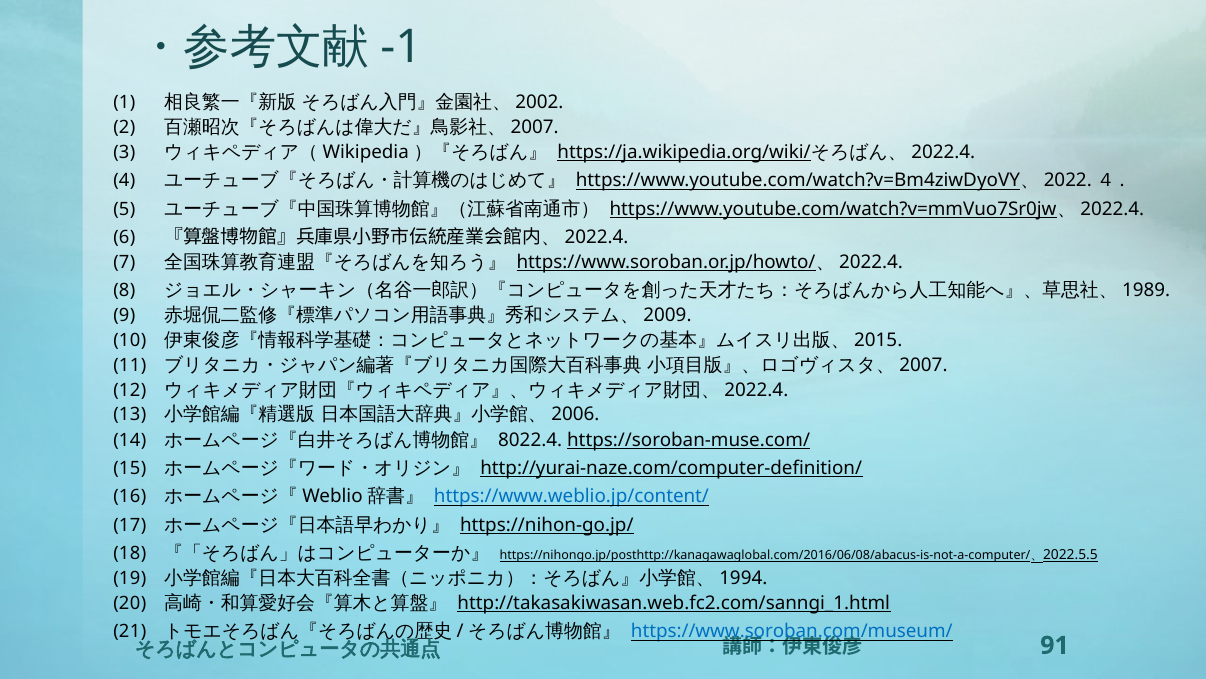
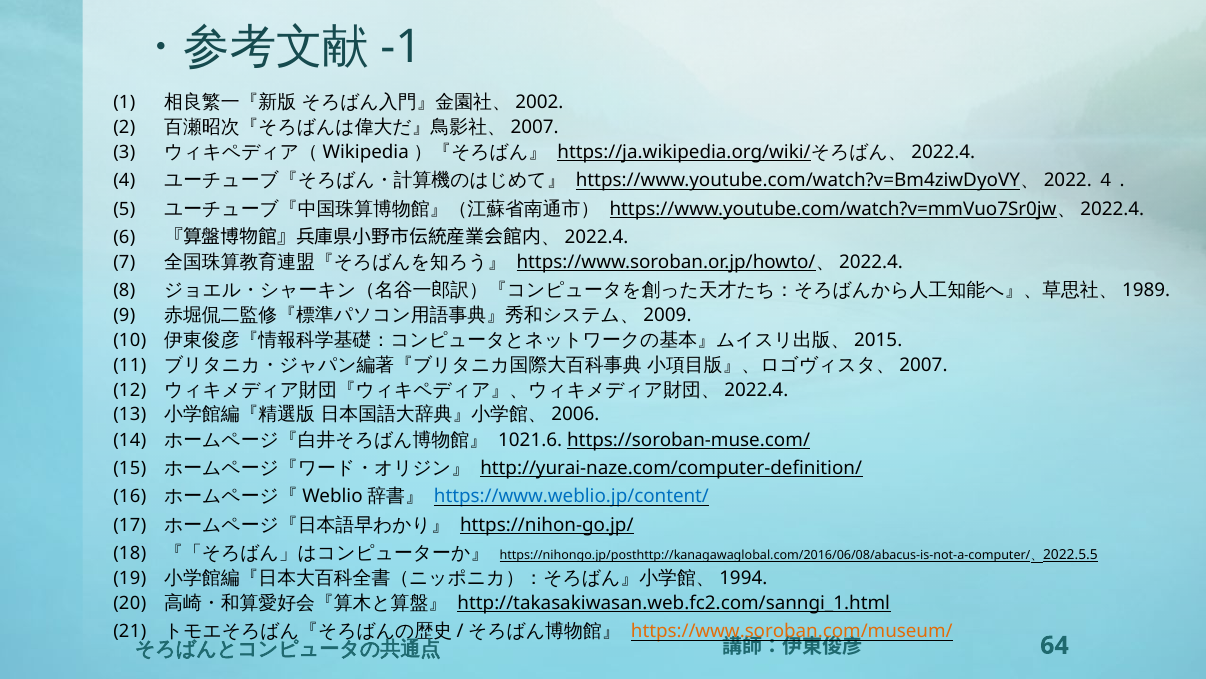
8022.4: 8022.4 -> 1021.6 (530, 440)
https://www.soroban.com/museum/ colour: blue -> orange (792, 631)
91: 91 -> 64 (1055, 645)
